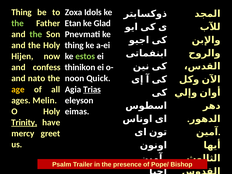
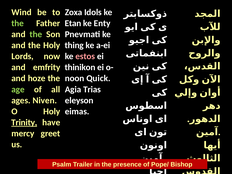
Thing: Thing -> Wind (21, 12)
Glad: Glad -> Enty (102, 23)
Hijen: Hijen -> Lords (22, 56)
estos colour: light green -> pink (85, 56)
confess: confess -> emfrity (47, 67)
nato: nato -> hoze (37, 78)
age colour: yellow -> light green (18, 89)
Trias underline: present -> none (92, 89)
Melin: Melin -> Niven (45, 100)
